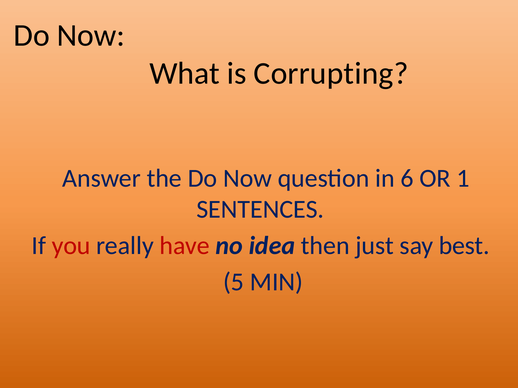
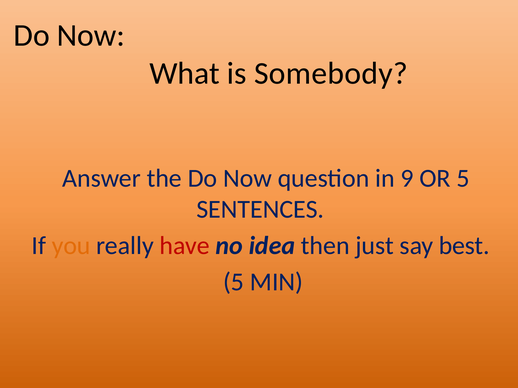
Corrupting: Corrupting -> Somebody (331, 73)
6: 6 -> 9 (407, 179)
OR 1: 1 -> 5 (463, 179)
you colour: red -> orange (71, 246)
